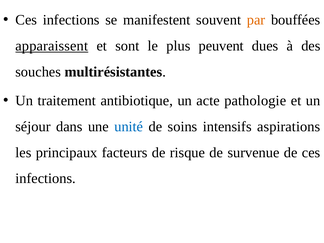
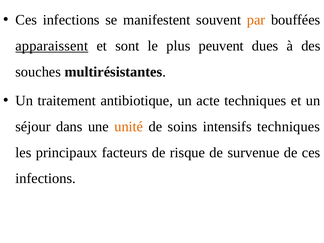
acte pathologie: pathologie -> techniques (255, 101)
unité colour: blue -> orange (129, 127)
intensifs aspirations: aspirations -> techniques (289, 127)
